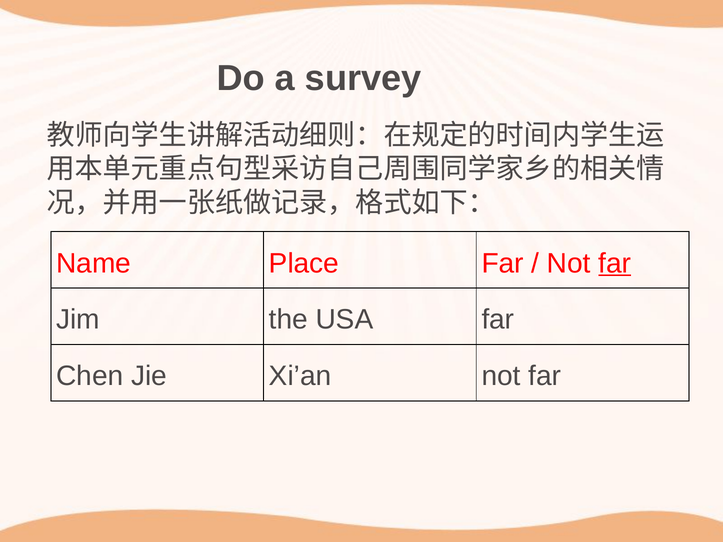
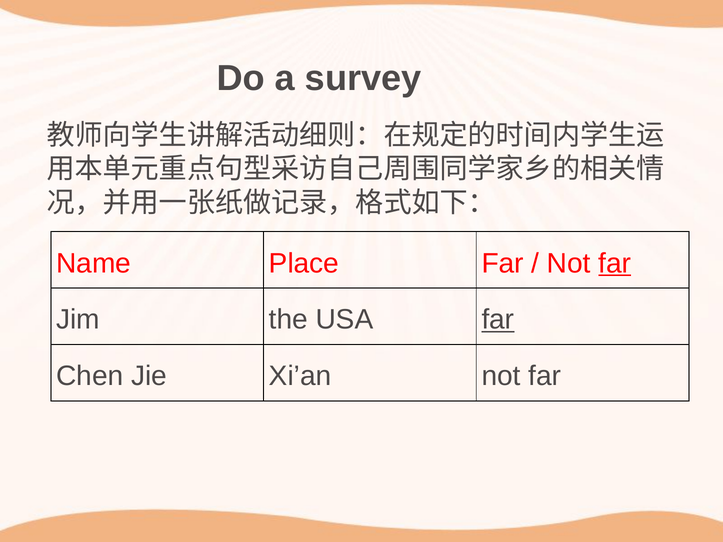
far underline: none -> present (498, 320)
